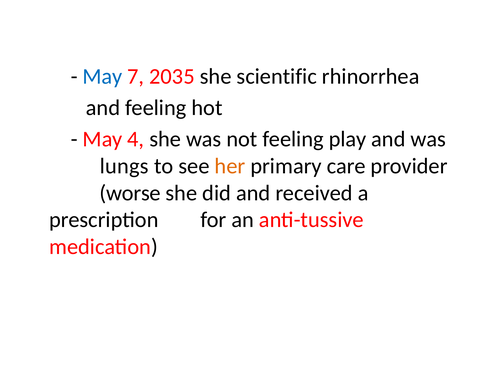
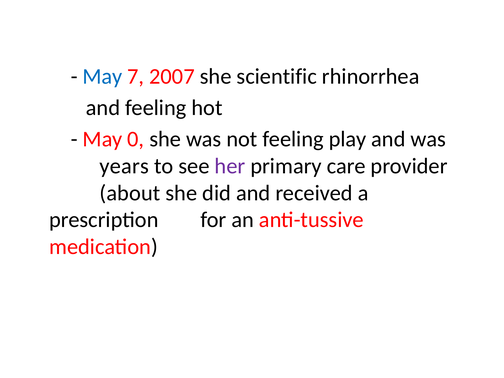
2035: 2035 -> 2007 (172, 76)
4: 4 -> 0 (136, 139)
lungs: lungs -> years (124, 166)
her colour: orange -> purple (230, 166)
worse: worse -> about (130, 193)
